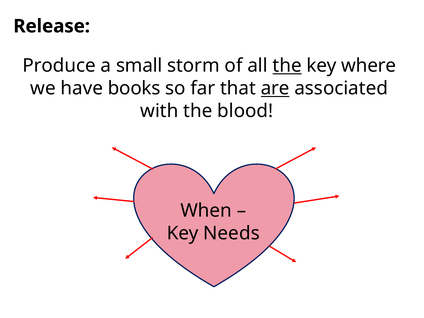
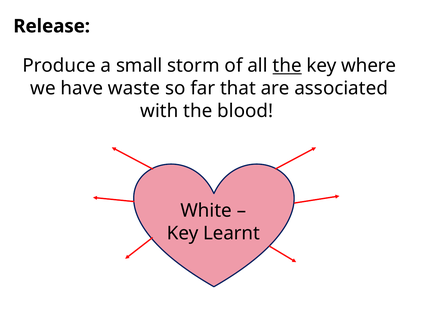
books: books -> waste (134, 88)
are underline: present -> none (275, 88)
When: When -> White (206, 211)
Needs: Needs -> Learnt (232, 233)
